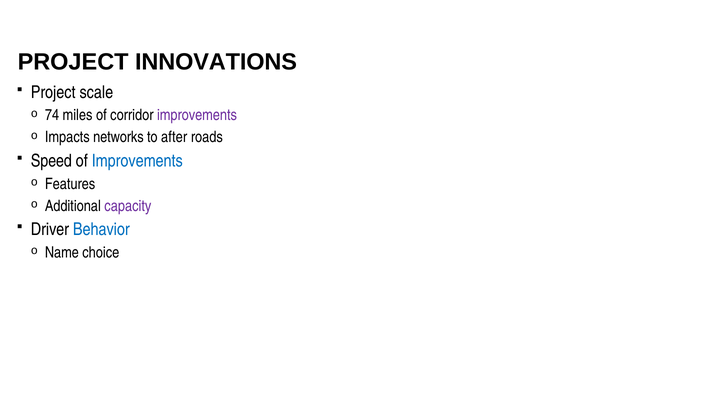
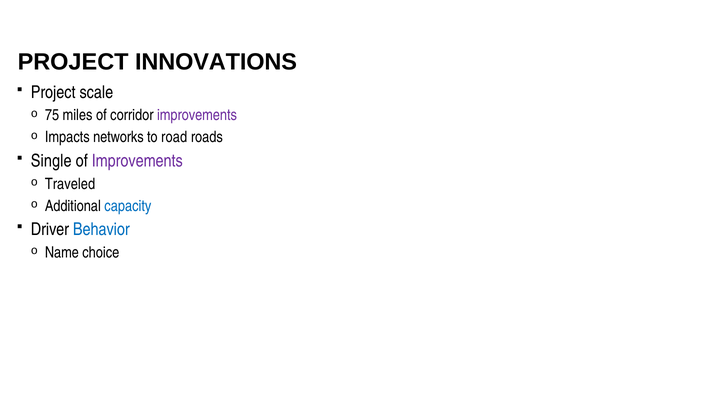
74: 74 -> 75 (52, 115)
after: after -> road (174, 137)
Speed: Speed -> Single (51, 161)
Improvements colour: blue -> purple (137, 161)
Features: Features -> Traveled (70, 184)
capacity colour: purple -> blue (128, 206)
